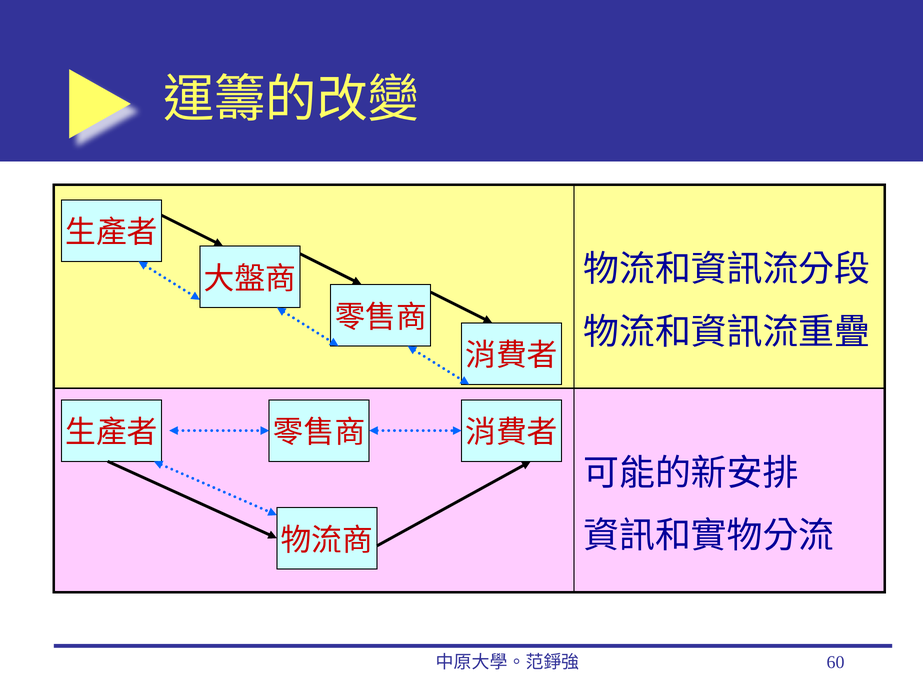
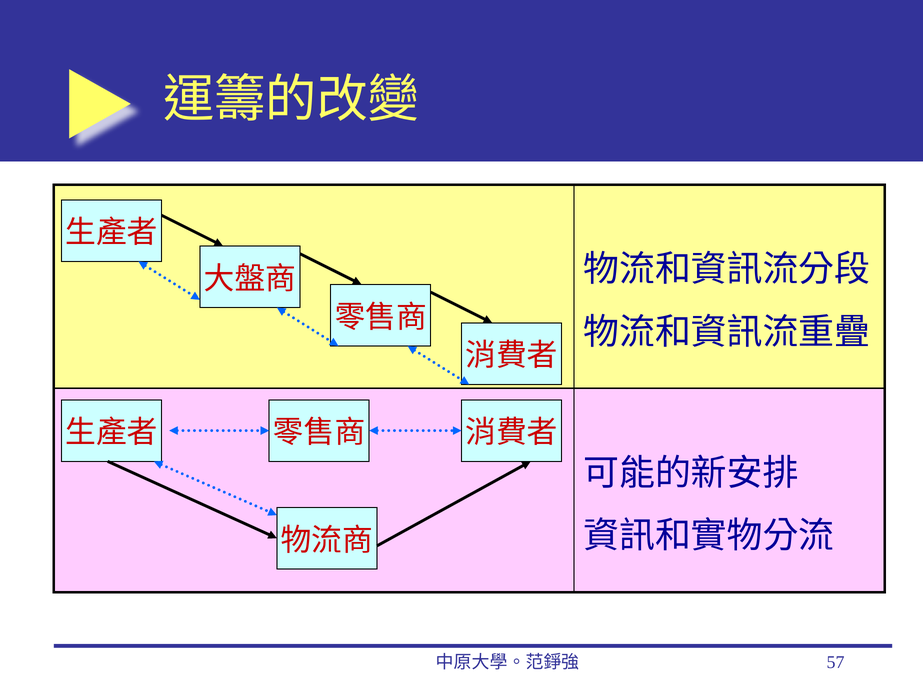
60: 60 -> 57 (836, 663)
